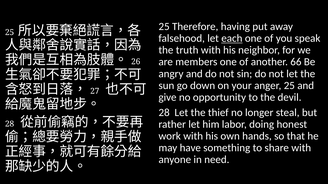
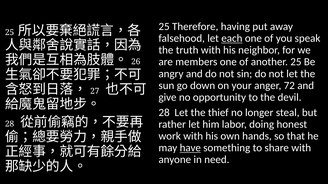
another 66: 66 -> 25 (296, 62)
anger 25: 25 -> 72 (289, 86)
have underline: none -> present (190, 148)
